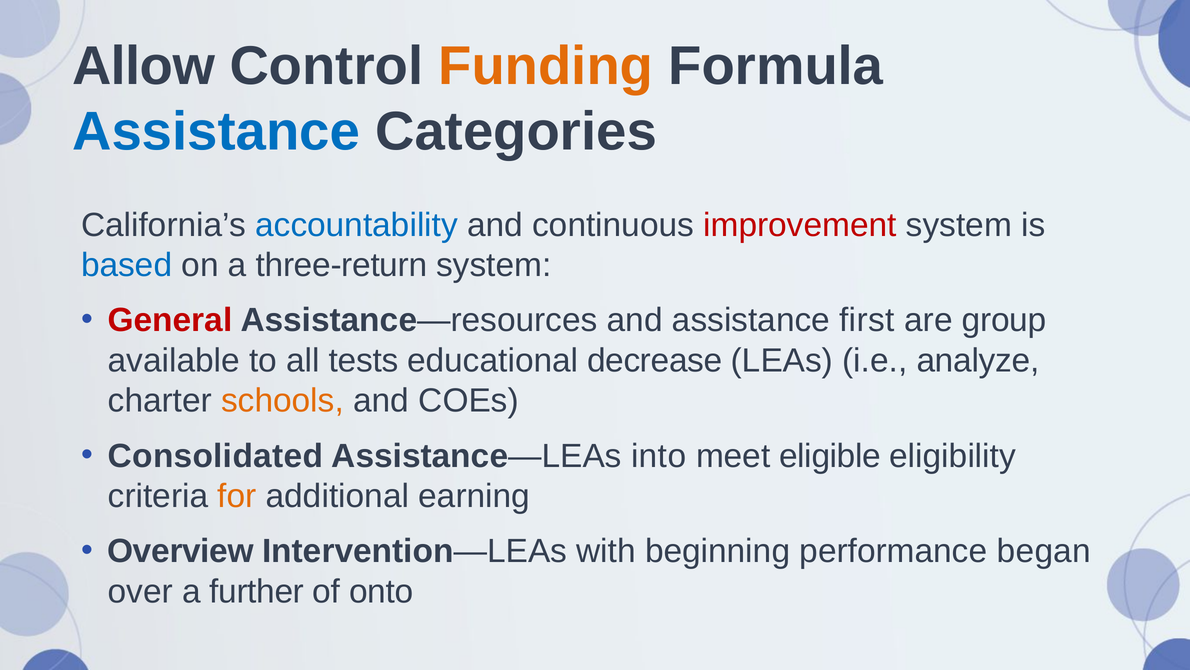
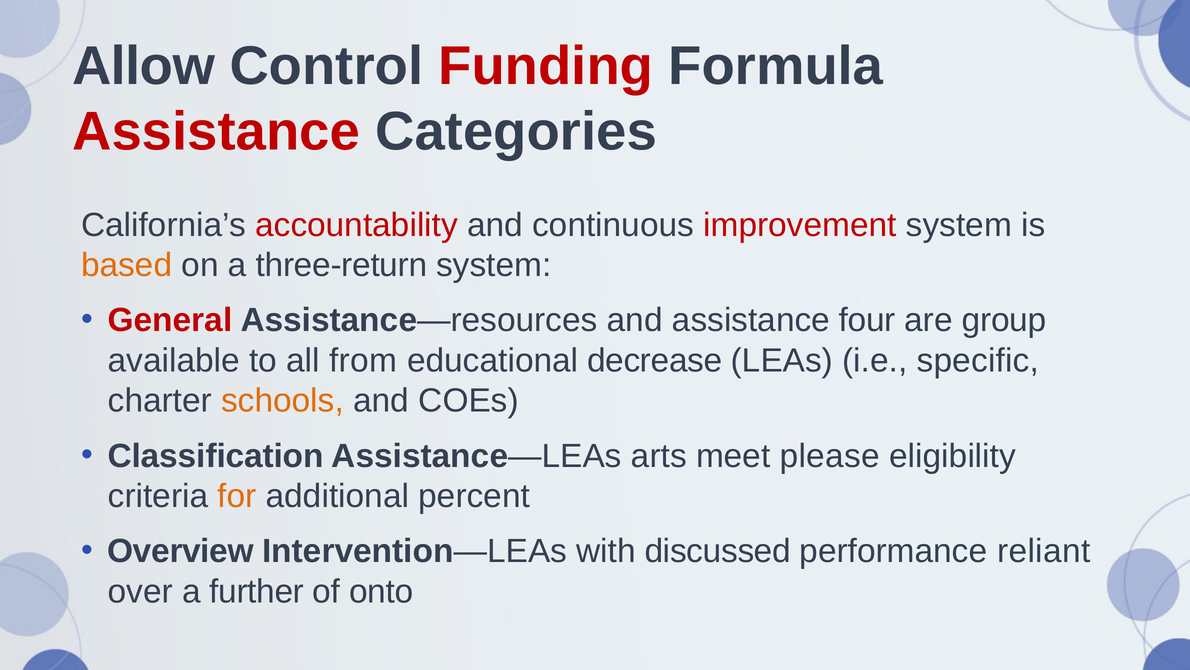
Funding colour: orange -> red (546, 66)
Assistance colour: blue -> red (216, 131)
accountability colour: blue -> red (357, 225)
based colour: blue -> orange (127, 265)
first: first -> four (867, 320)
tests: tests -> from (363, 360)
analyze: analyze -> specific (978, 360)
Consolidated: Consolidated -> Classification (216, 456)
into: into -> arts (659, 456)
eligible: eligible -> please (830, 456)
earning: earning -> percent (474, 496)
beginning: beginning -> discussed (718, 551)
began: began -> reliant (1044, 551)
